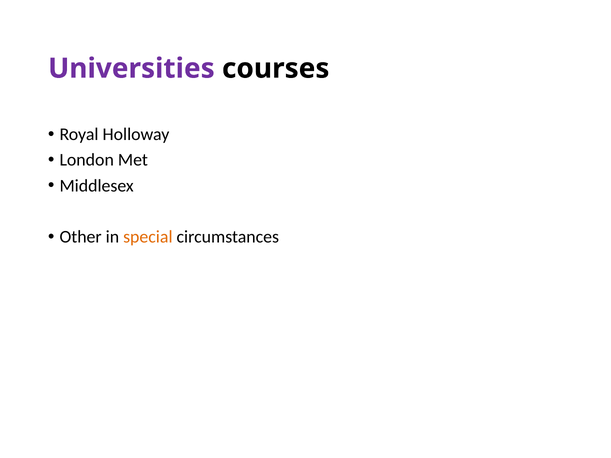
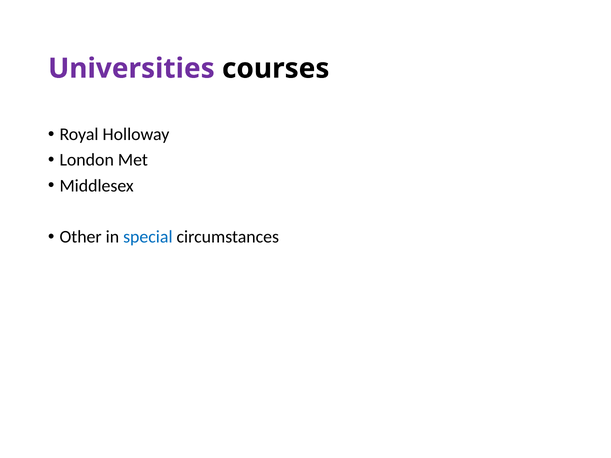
special colour: orange -> blue (148, 237)
